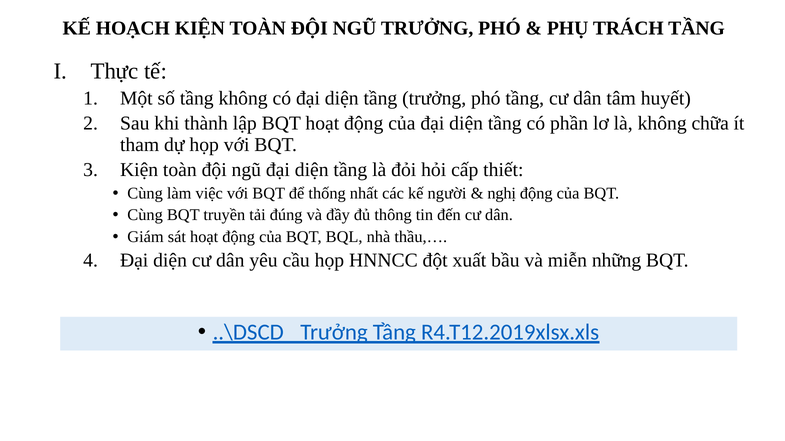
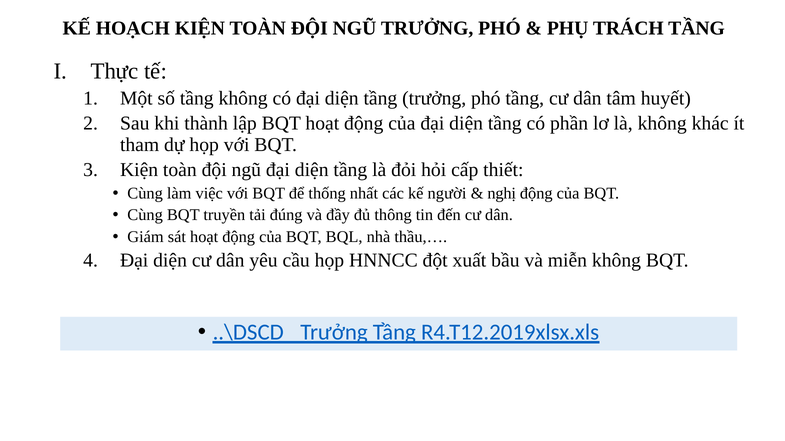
chữa: chữa -> khác (710, 124)
miễn những: những -> không (616, 261)
